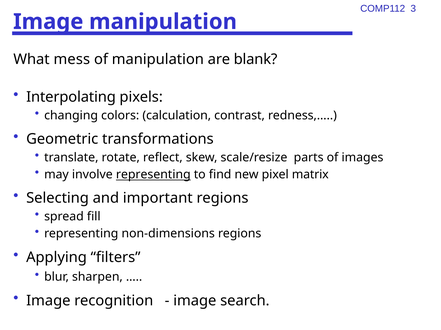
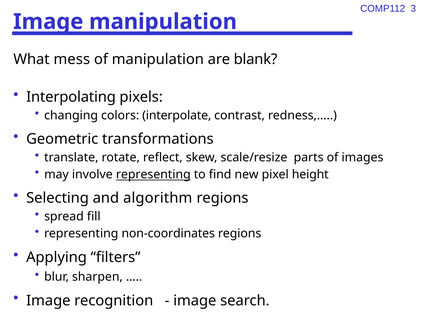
calculation: calculation -> interpolate (177, 116)
matrix: matrix -> height (310, 175)
important: important -> algorithm (158, 199)
non-dimensions: non-dimensions -> non-coordinates (168, 234)
